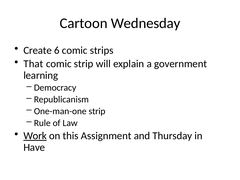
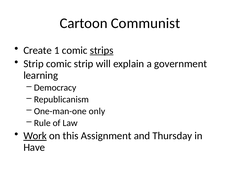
Wednesday: Wednesday -> Communist (145, 23)
6: 6 -> 1 (57, 50)
strips underline: none -> present (102, 50)
That: That -> Strip (34, 64)
One-man-one strip: strip -> only (97, 111)
